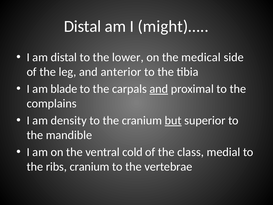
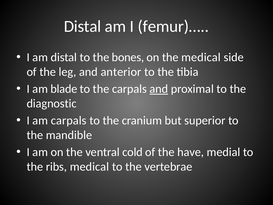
might)…: might)… -> femur)… (173, 26)
lower: lower -> bones (128, 57)
complains: complains -> diagnostic (52, 103)
am density: density -> carpals (69, 120)
but underline: present -> none (173, 120)
class: class -> have (191, 152)
ribs cranium: cranium -> medical (89, 167)
